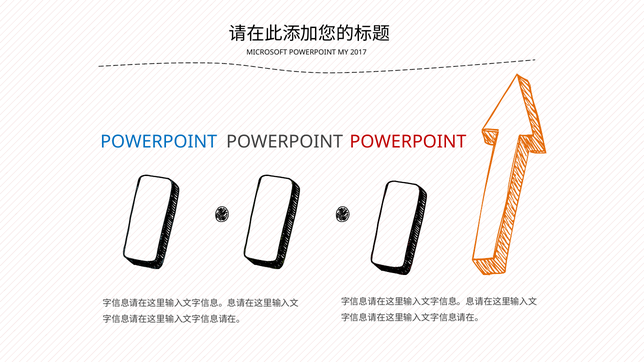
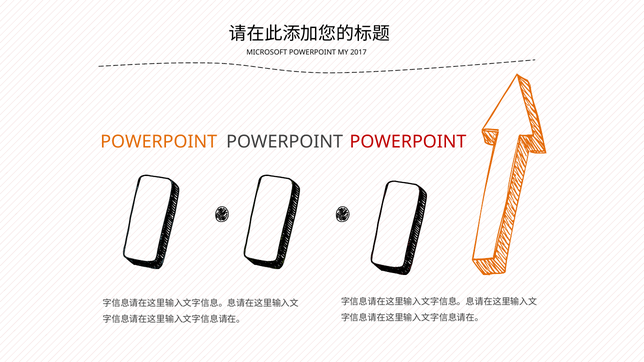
POWERPOINT colour: blue -> orange (159, 142)
